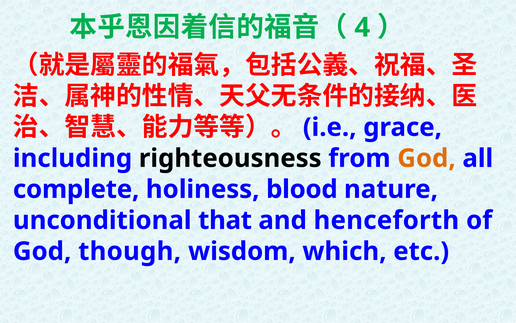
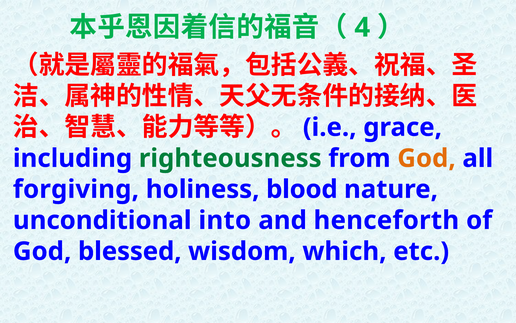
righteousness colour: black -> green (230, 158)
complete: complete -> forgiving (76, 189)
that: that -> into (225, 220)
though: though -> blessed (130, 251)
